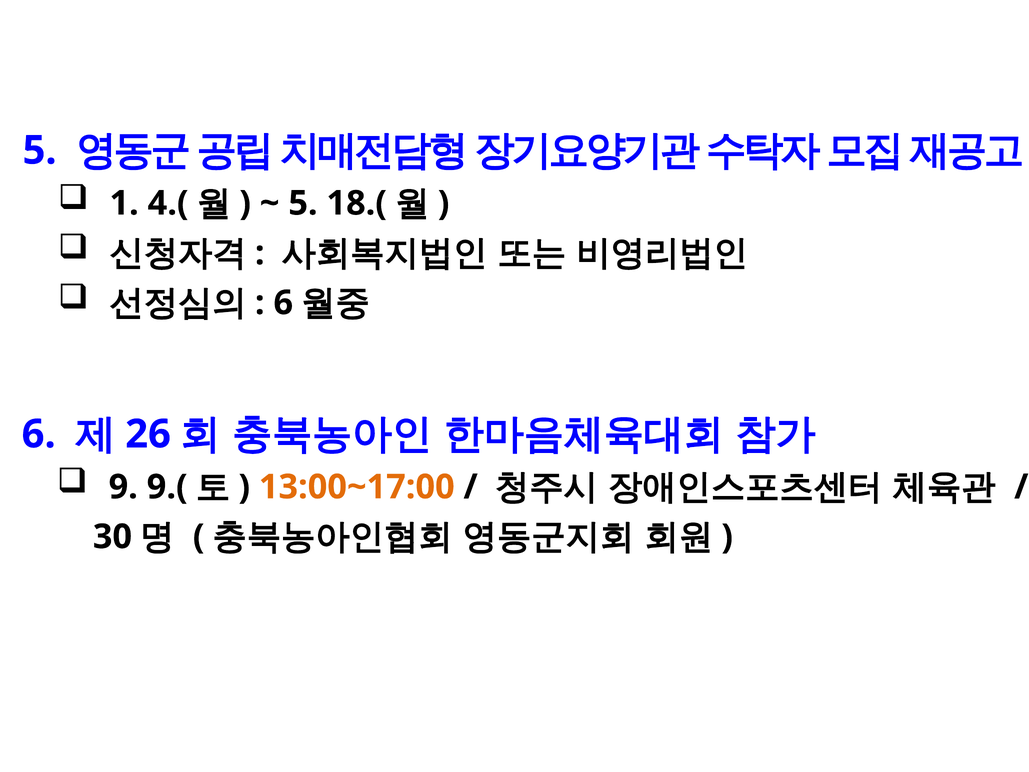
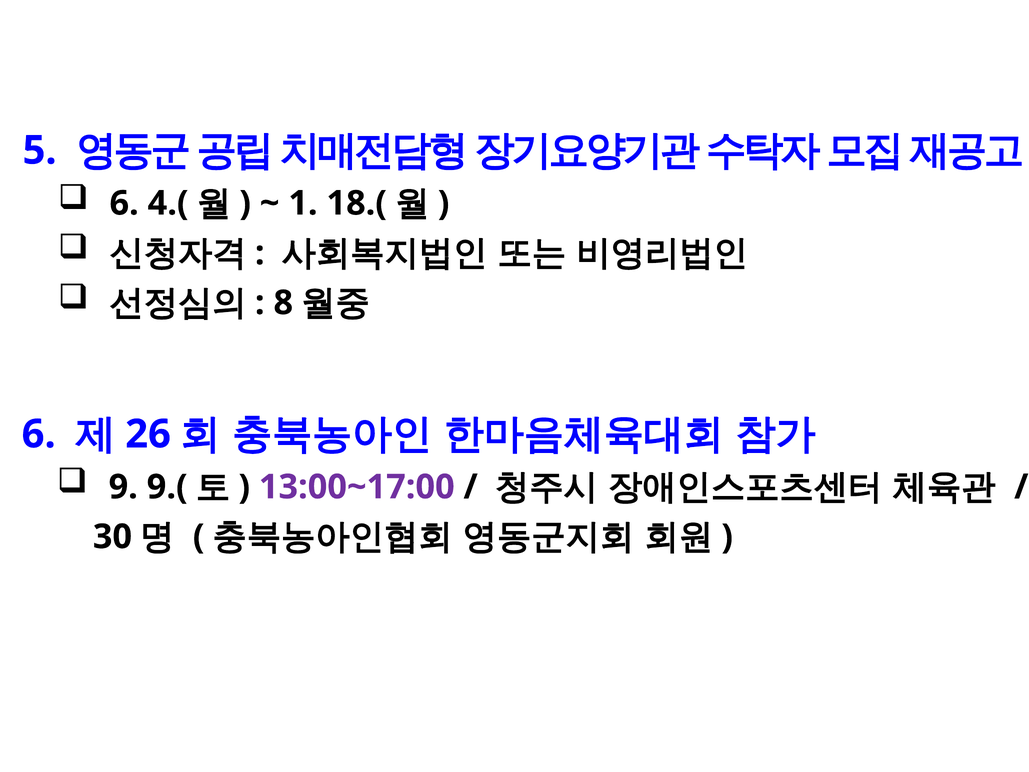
1: 1 -> 6 (124, 203)
5: 5 -> 1 (303, 203)
6: 6 -> 8 (283, 303)
13:00~17:00 colour: orange -> purple (357, 487)
